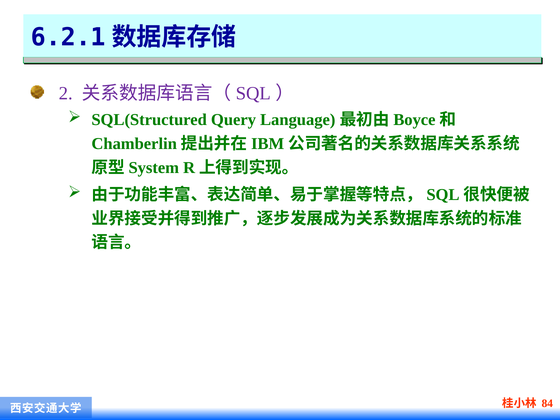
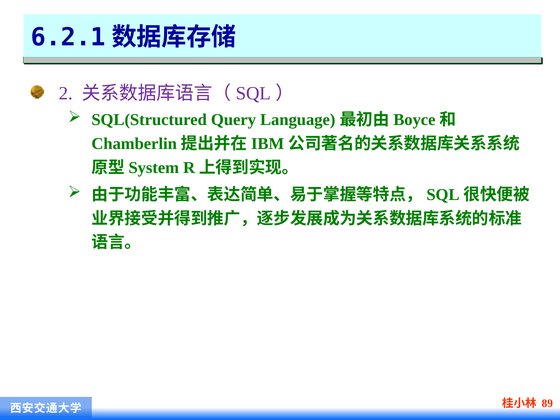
84: 84 -> 89 (547, 403)
